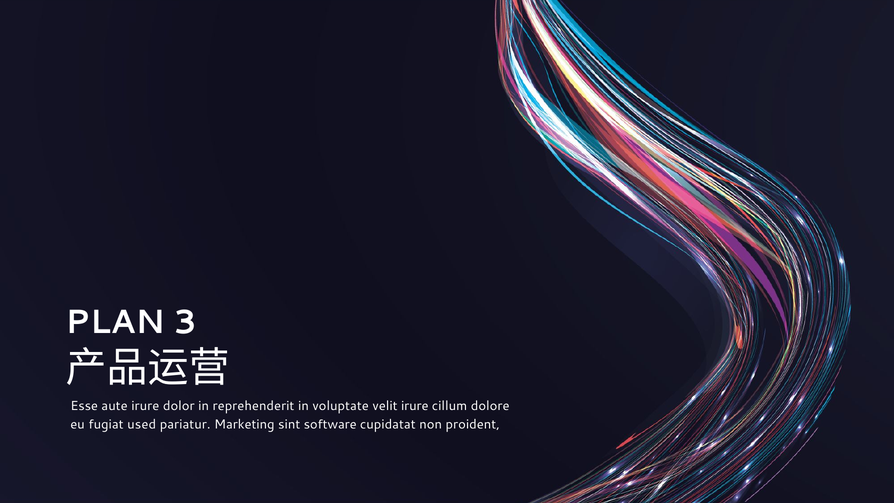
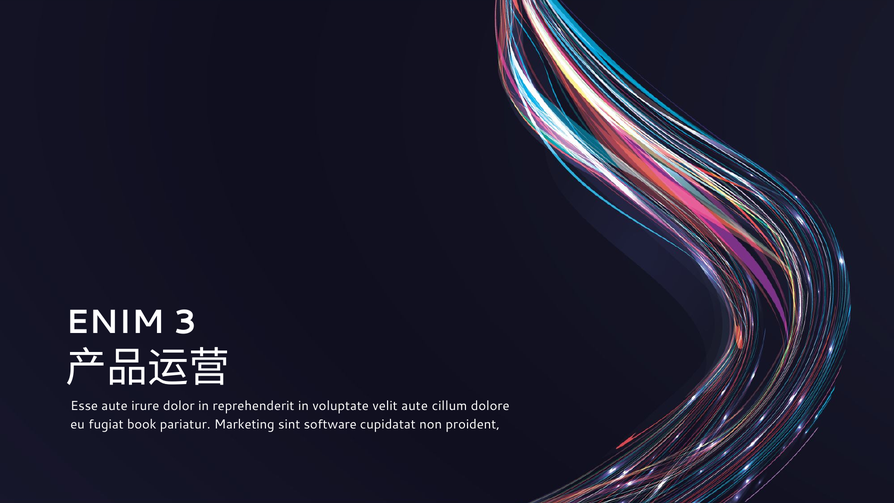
PLAN: PLAN -> ENIM (115, 322)
velit irure: irure -> aute (415, 406)
used: used -> book (142, 425)
